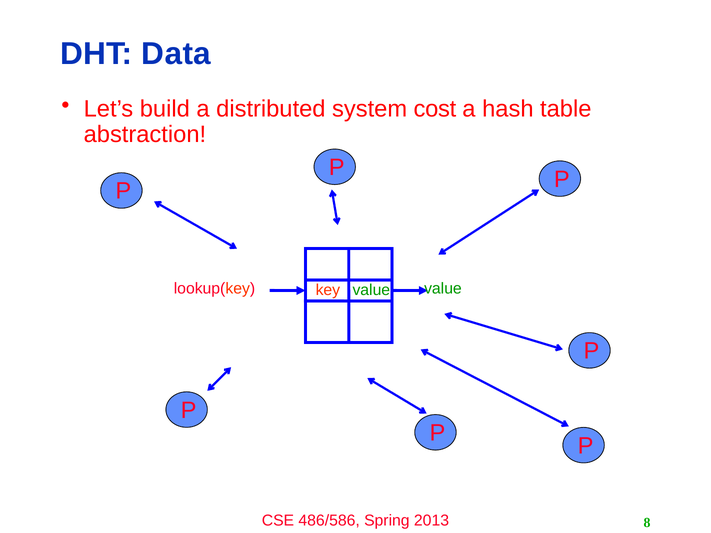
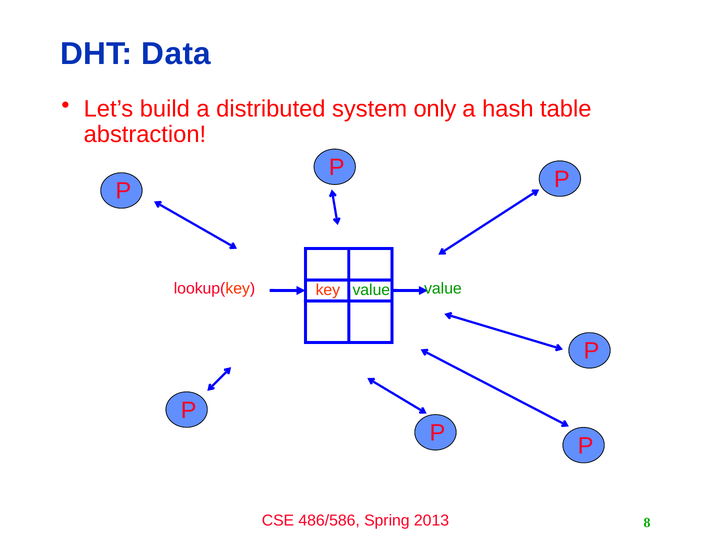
cost: cost -> only (435, 109)
